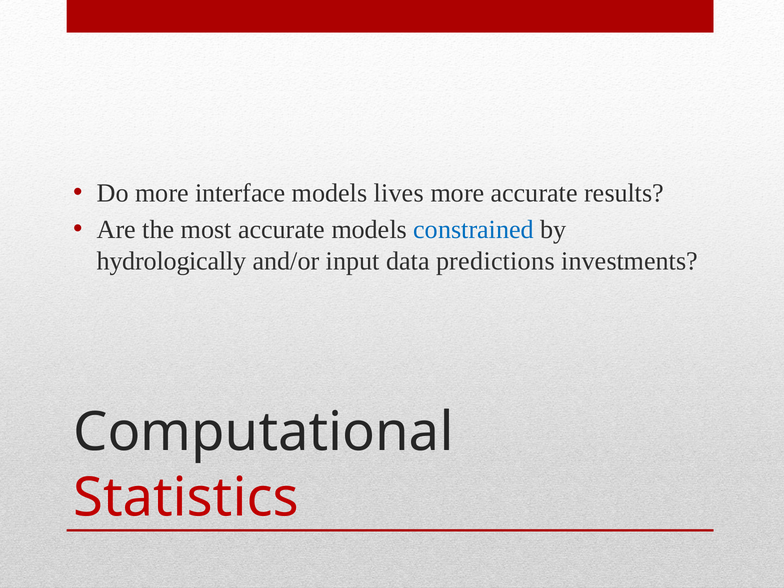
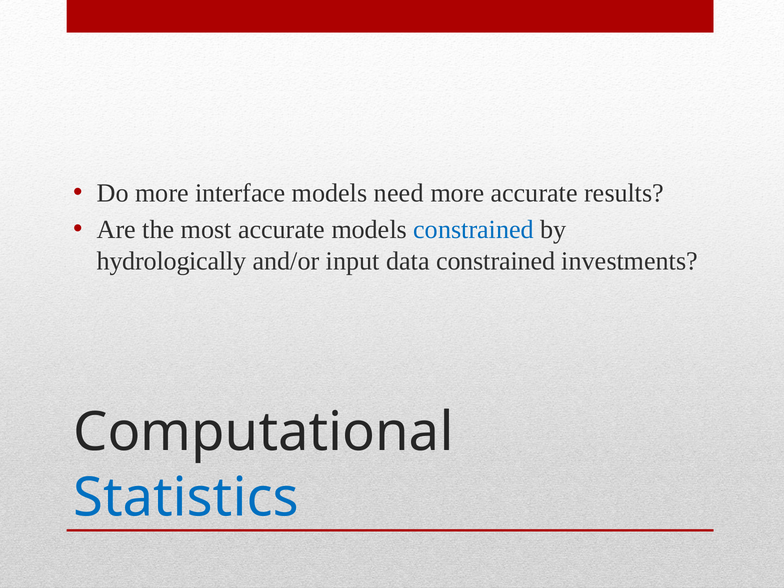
lives: lives -> need (399, 193)
data predictions: predictions -> constrained (496, 261)
Statistics colour: red -> blue (186, 498)
